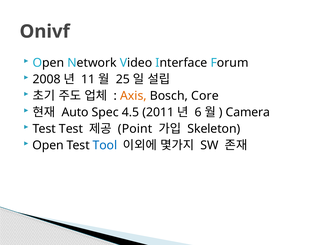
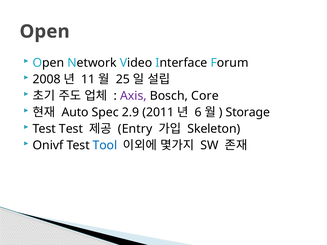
Onivf: Onivf -> Open (45, 32)
Axis colour: orange -> purple (133, 96)
4.5: 4.5 -> 2.9 (131, 112)
Camera: Camera -> Storage (248, 112)
Point: Point -> Entry (135, 129)
Open: Open -> Onivf (48, 146)
